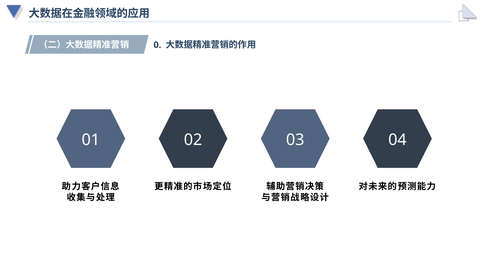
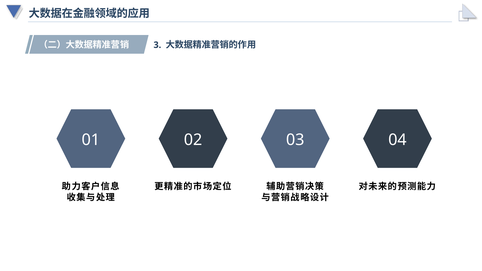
0: 0 -> 3 (157, 45)
